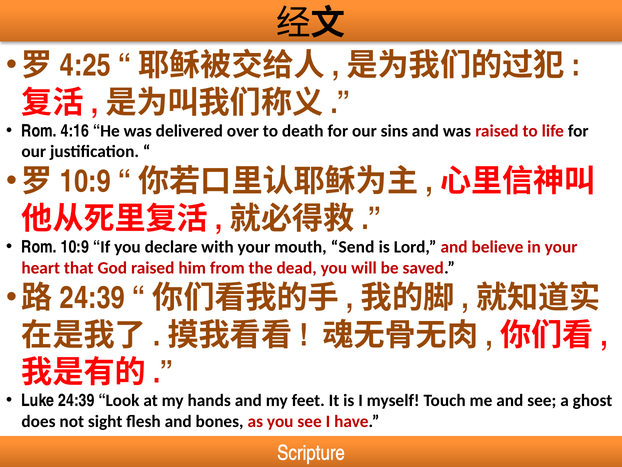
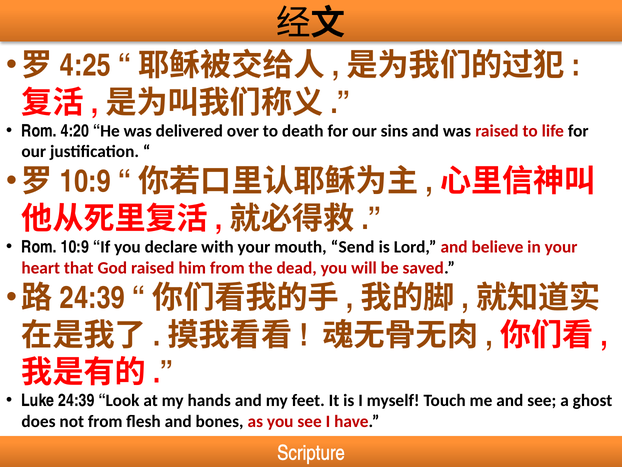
4:16: 4:16 -> 4:20 (75, 131)
not sight: sight -> from (105, 421)
